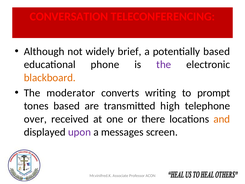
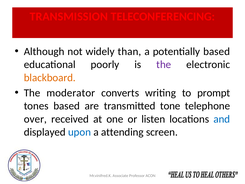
CONVERSATION: CONVERSATION -> TRANSMISSION (69, 17)
brief: brief -> than (129, 51)
phone: phone -> poorly (105, 64)
high: high -> tone (170, 106)
there: there -> listen (153, 119)
and colour: orange -> blue (222, 119)
upon colour: purple -> blue (79, 132)
messages: messages -> attending (122, 132)
